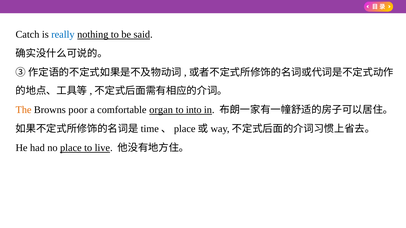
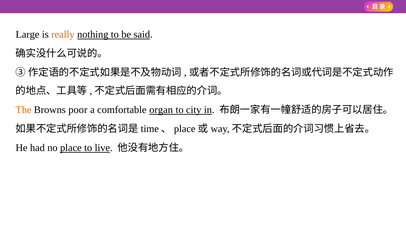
Catch: Catch -> Large (27, 35)
really colour: blue -> orange (63, 35)
into: into -> city (194, 110)
